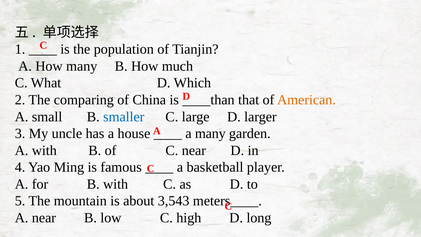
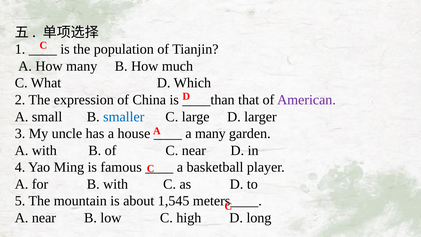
comparing: comparing -> expression (84, 100)
American colour: orange -> purple (306, 100)
3,543: 3,543 -> 1,545 (174, 201)
